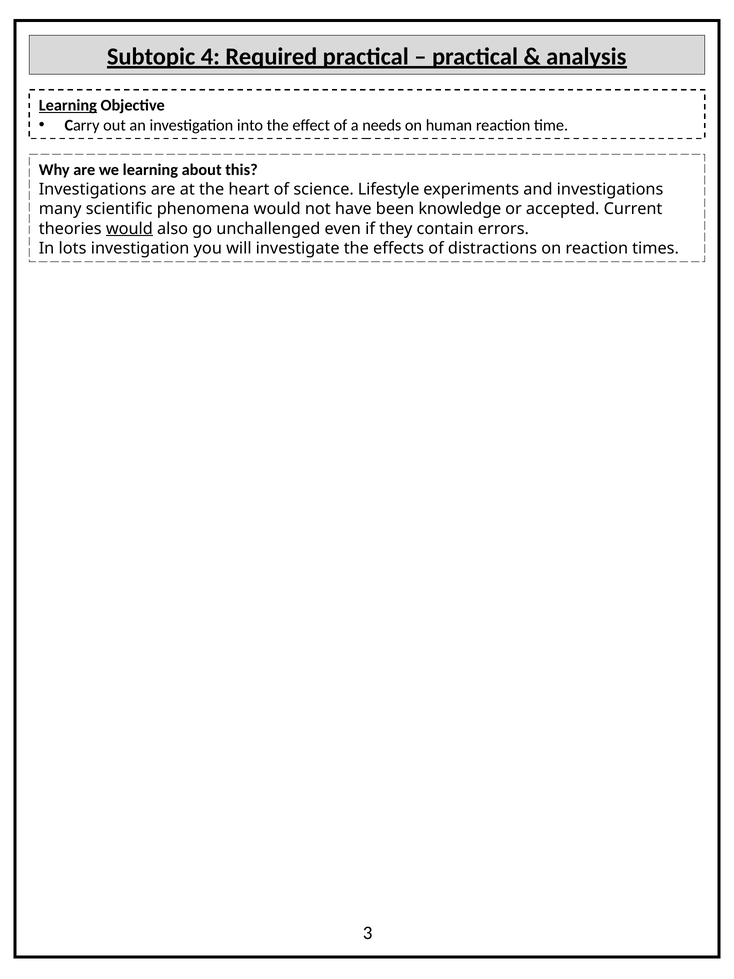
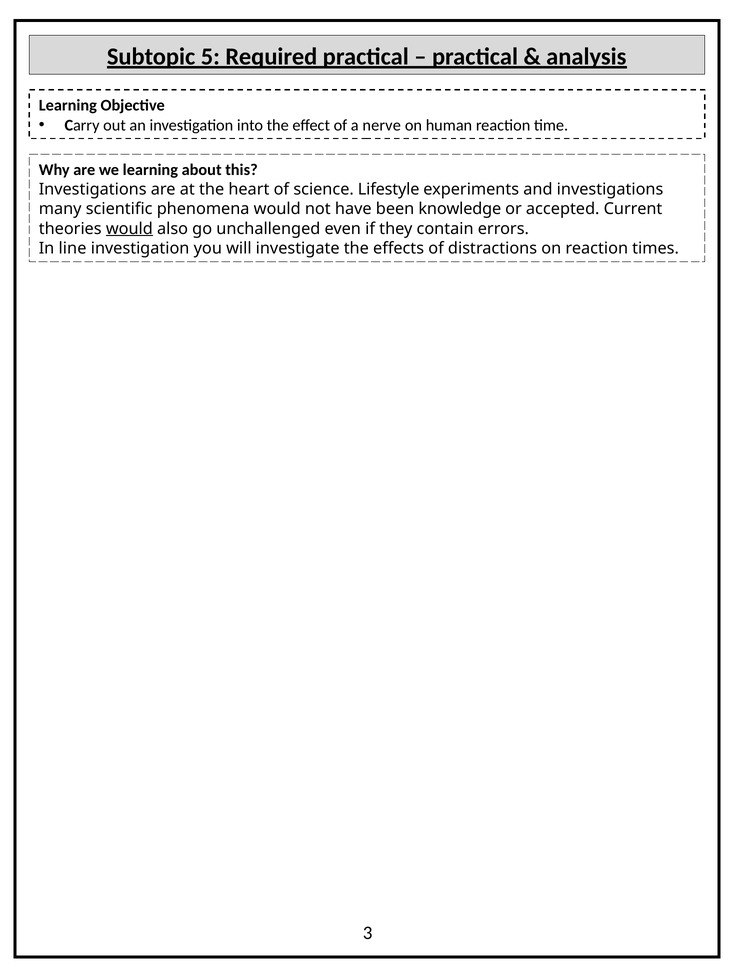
4: 4 -> 5 (210, 57)
Learning underline: present -> none (68, 106)
needs: needs -> nerve (382, 125)
lots: lots -> line (72, 248)
